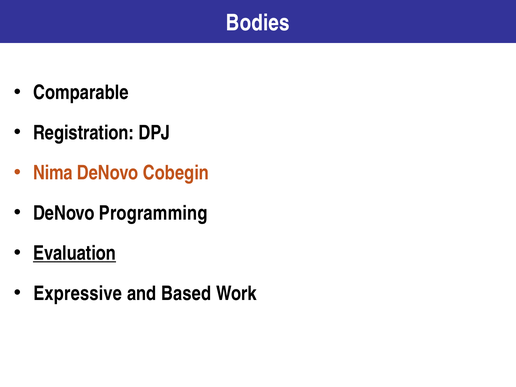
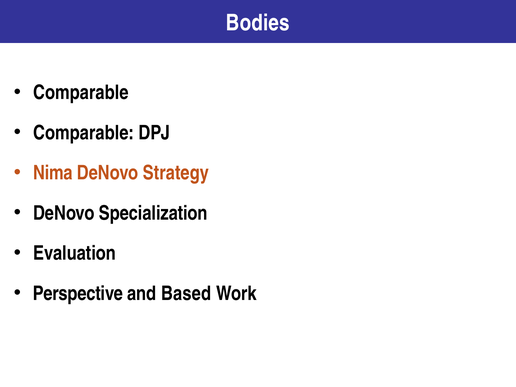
Registration: Registration -> Comparable (84, 133)
Cobegin: Cobegin -> Strategy (176, 173)
Programming: Programming -> Specialization (153, 213)
Evaluation underline: present -> none (75, 253)
Expressive: Expressive -> Perspective (78, 293)
